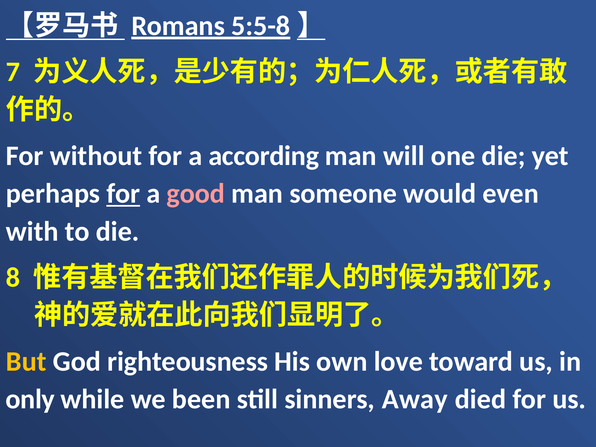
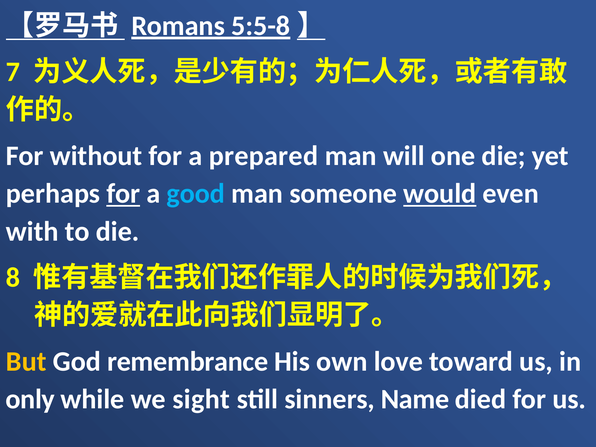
according: according -> prepared (263, 156)
good colour: pink -> light blue (196, 194)
would underline: none -> present (440, 194)
righteousness: righteousness -> remembrance (188, 361)
been: been -> sight (201, 399)
Away: Away -> Name (415, 399)
